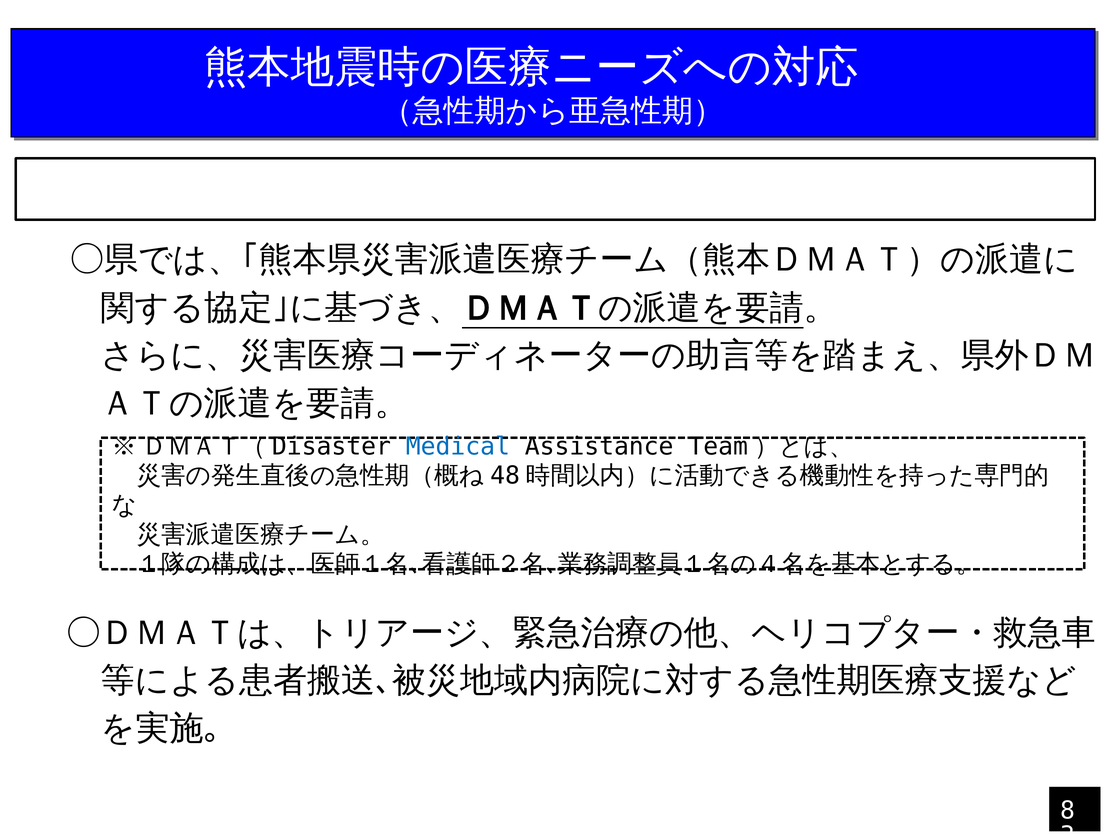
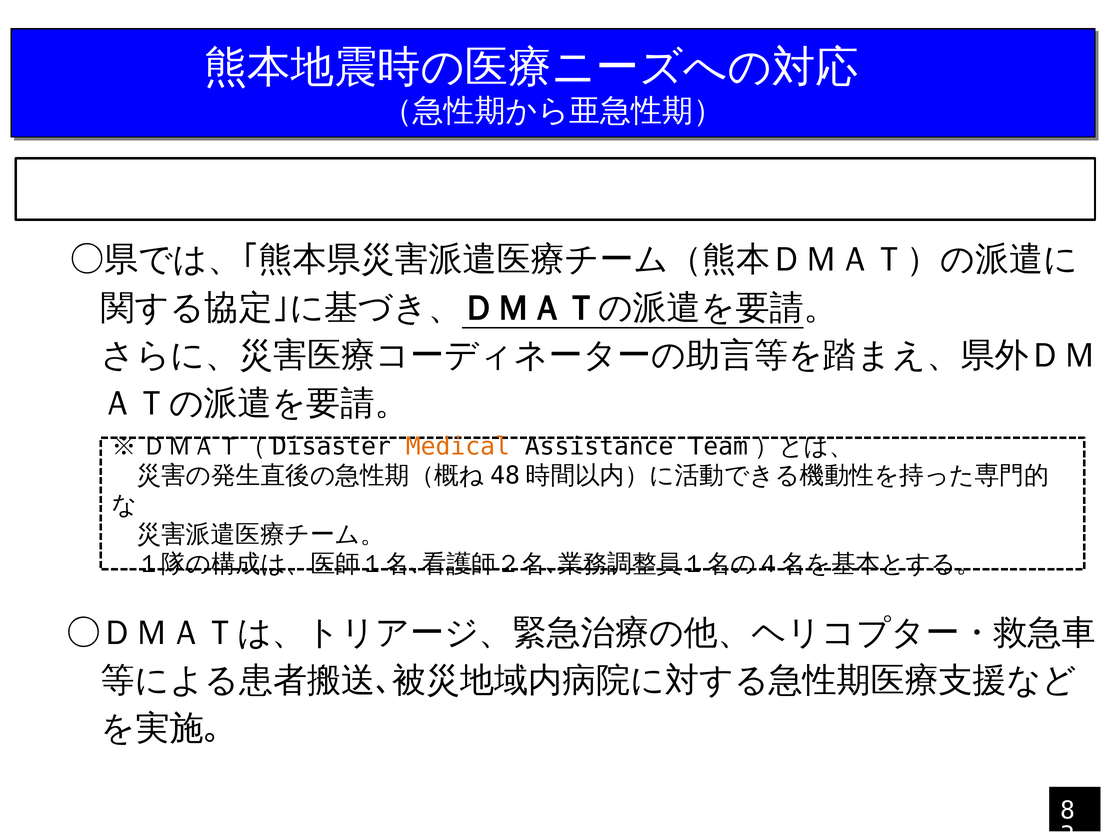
Medical colour: blue -> orange (458, 447)
